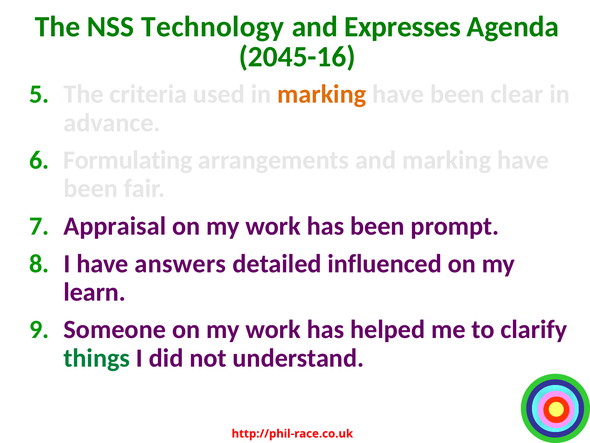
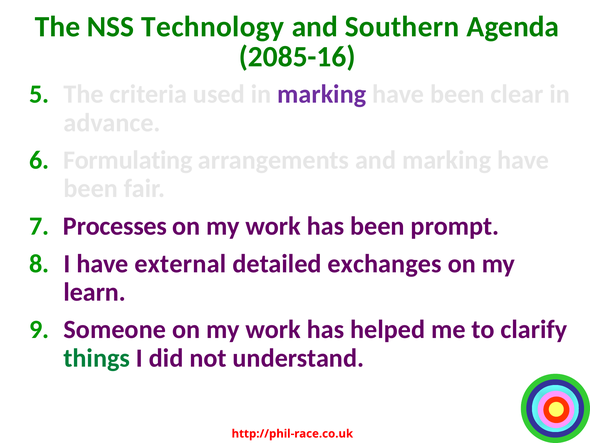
Expresses: Expresses -> Southern (402, 27)
2045-16: 2045-16 -> 2085-16 (297, 57)
marking colour: orange -> purple (322, 94)
Appraisal: Appraisal -> Processes (115, 226)
answers: answers -> external (180, 263)
influenced: influenced -> exchanges (385, 263)
